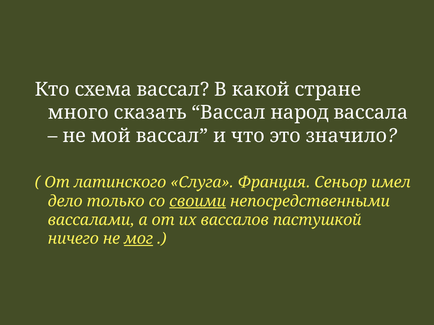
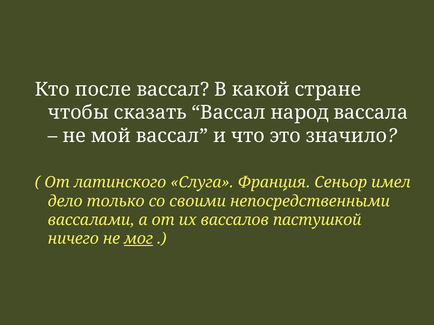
схема: схема -> после (103, 90)
много: много -> чтобы (78, 113)
своими underline: present -> none (198, 202)
